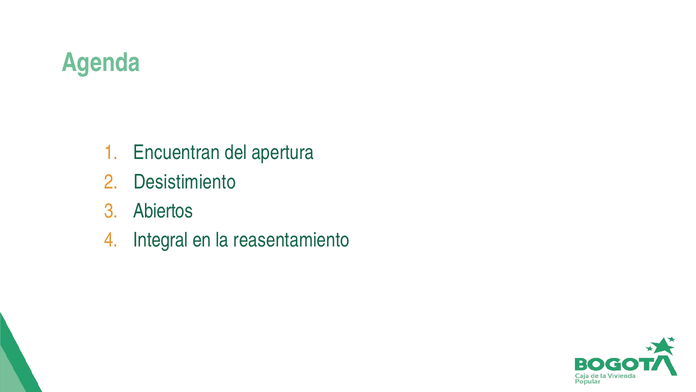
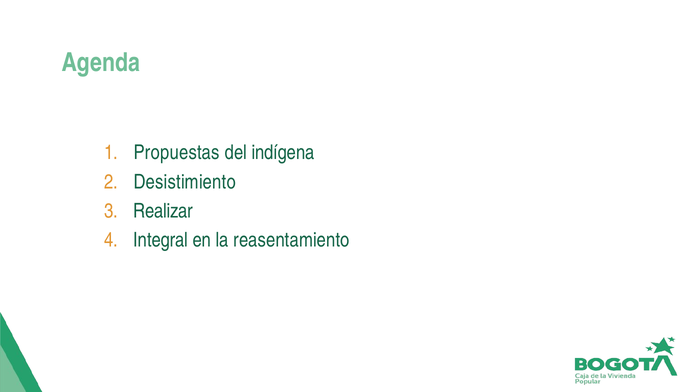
Encuentran: Encuentran -> Propuestas (177, 153)
apertura: apertura -> indígena (283, 153)
Abiertos: Abiertos -> Realizar (163, 211)
